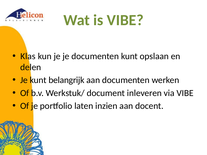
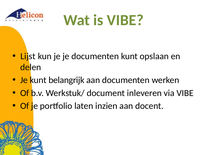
Klas: Klas -> Lijst (28, 56)
